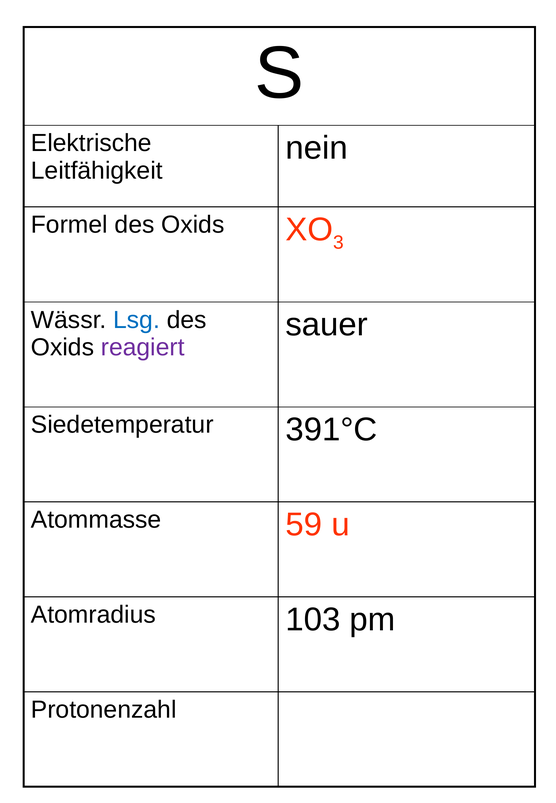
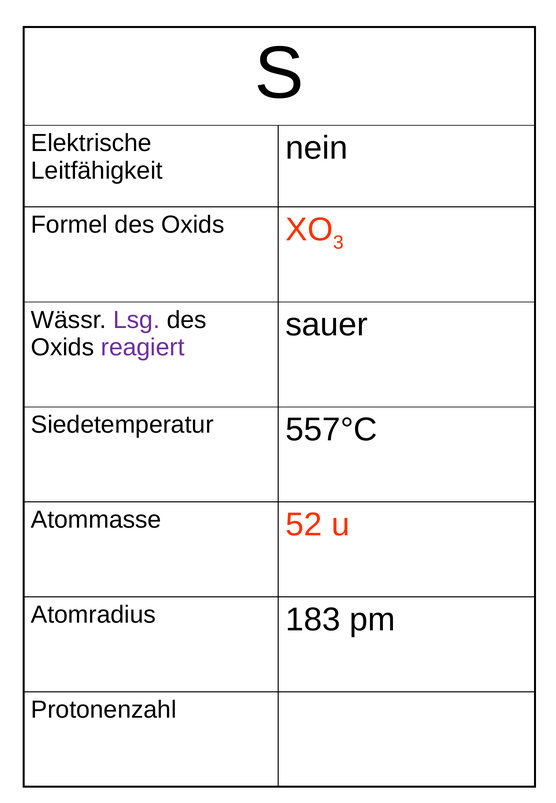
Lsg colour: blue -> purple (137, 320)
391°C: 391°C -> 557°C (331, 430)
59: 59 -> 52 (304, 525)
103: 103 -> 183 (313, 620)
